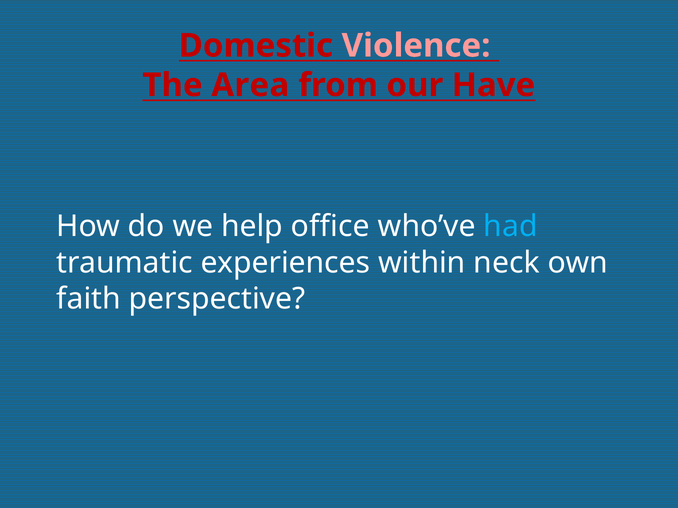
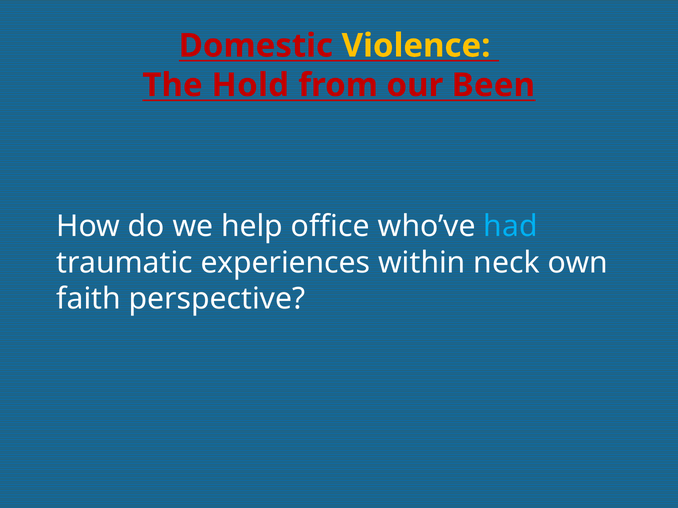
Violence colour: pink -> yellow (416, 46)
Area: Area -> Hold (250, 85)
Have: Have -> Been (493, 85)
